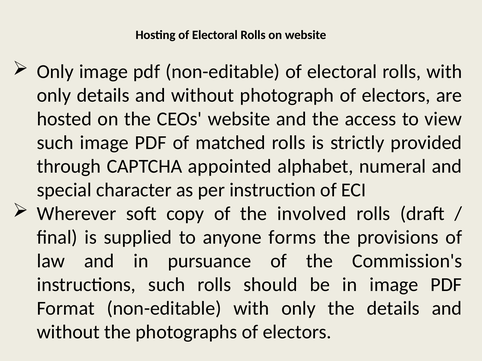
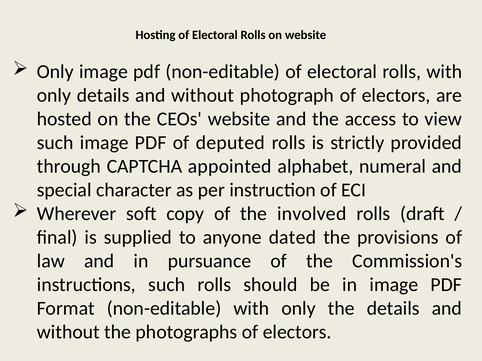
matched: matched -> deputed (230, 143)
forms: forms -> dated (292, 238)
